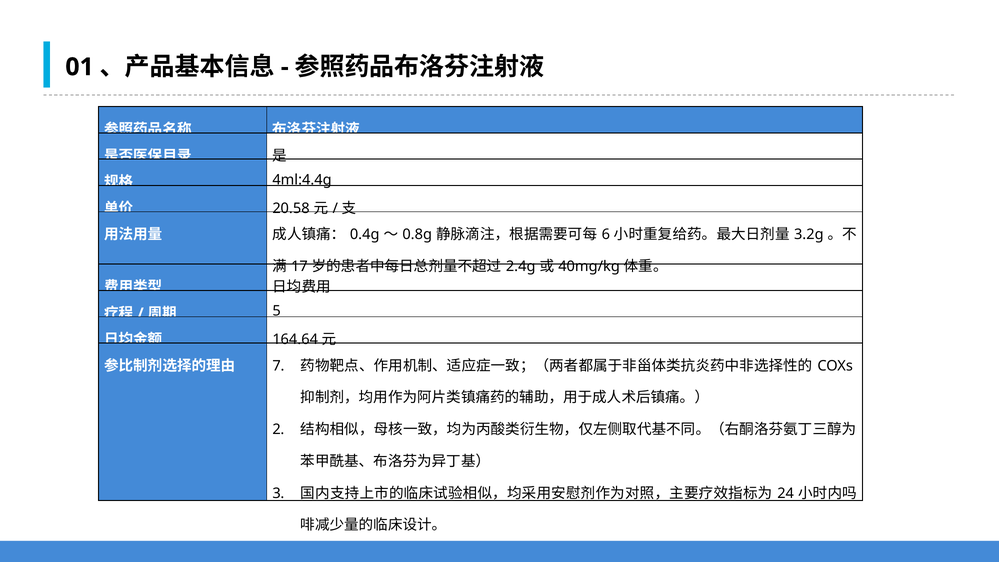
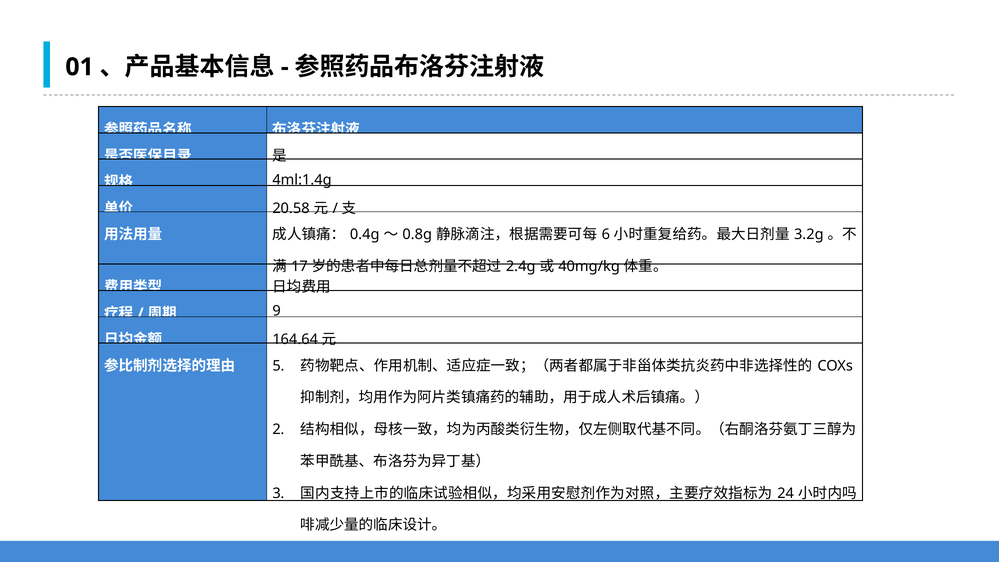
4ml:4.4g: 4ml:4.4g -> 4ml:1.4g (302, 180)
5: 5 -> 9 (277, 311)
7: 7 -> 5 (278, 366)
